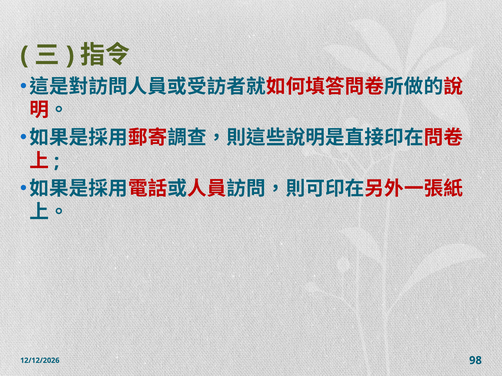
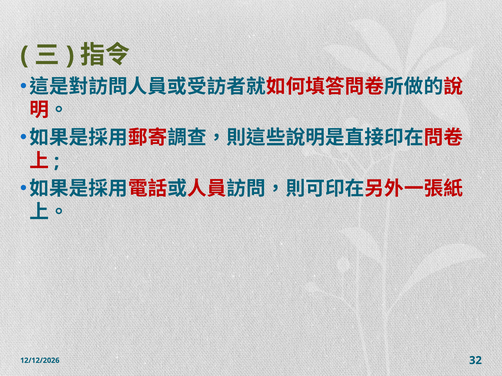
98: 98 -> 32 (475, 361)
